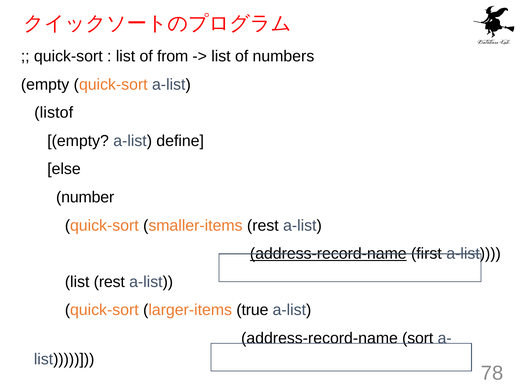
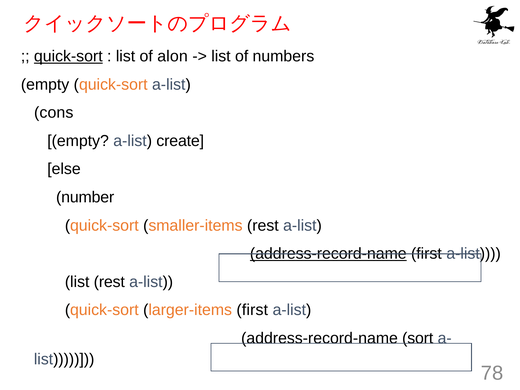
quick-sort underline: none -> present (68, 56)
from: from -> alon (173, 56)
listof: listof -> cons (54, 113)
define: define -> create (180, 141)
larger-items true: true -> first (252, 310)
